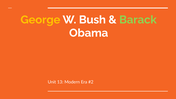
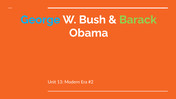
George colour: yellow -> light blue (40, 20)
